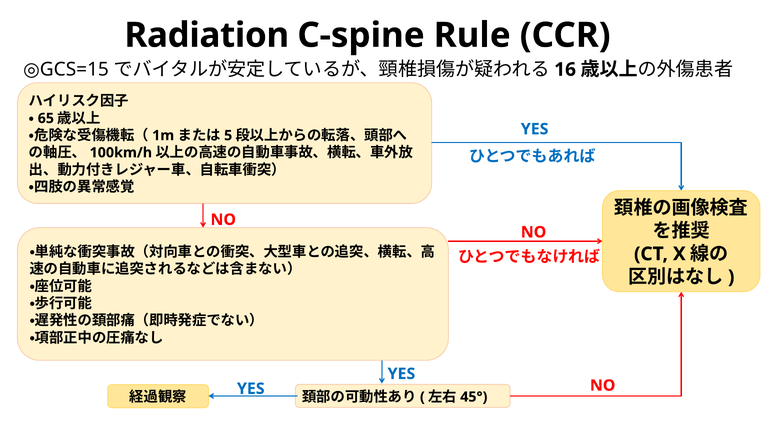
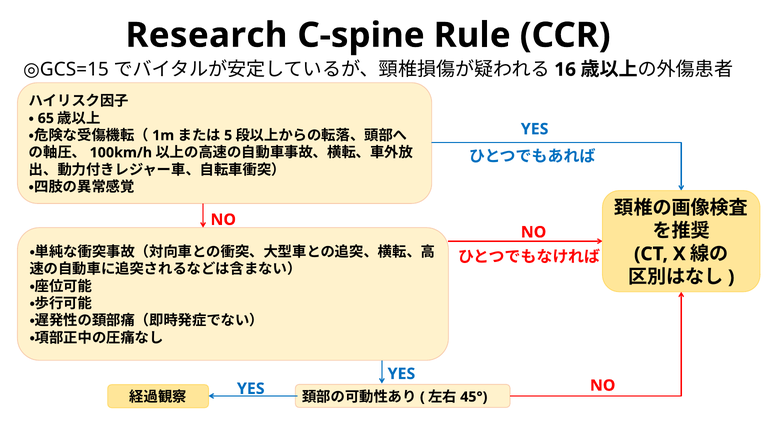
Radiation: Radiation -> Research (206, 35)
